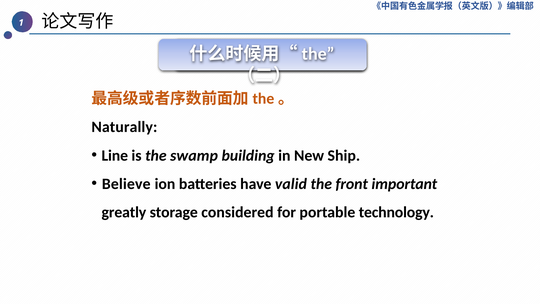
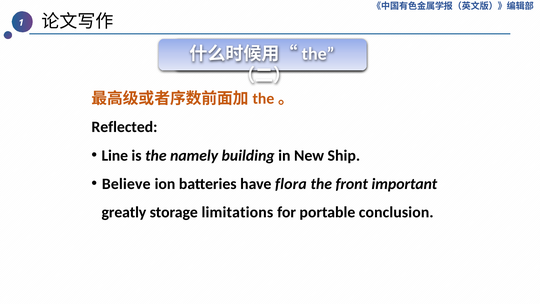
Naturally: Naturally -> Reflected (124, 127)
swamp: swamp -> namely (194, 155)
valid: valid -> flora (291, 184)
considered: considered -> limitations (237, 212)
technology: technology -> conclusion (396, 212)
